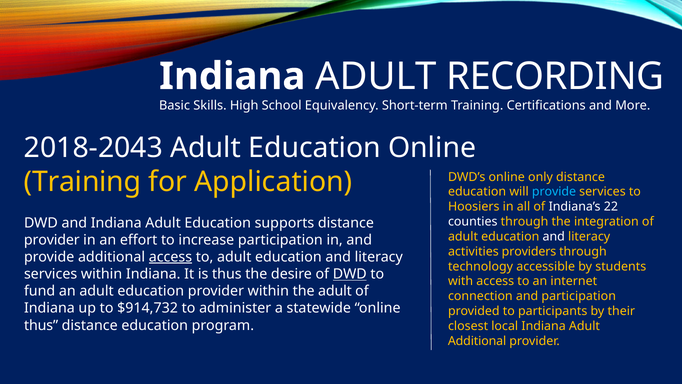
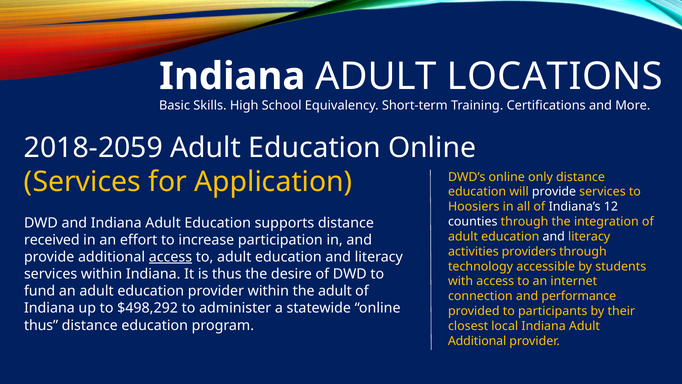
RECORDING: RECORDING -> LOCATIONS (555, 76)
2018-2043: 2018-2043 -> 2018-2059 (93, 147)
Training: Training -> Services (82, 182)
provide colour: light blue -> white (554, 192)
22: 22 -> 12 (611, 207)
provider: provider -> received (52, 240)
DWD underline: present -> none (350, 274)
and participation: participation -> performance (579, 296)
$914,732: $914,732 -> $498,292 (148, 308)
